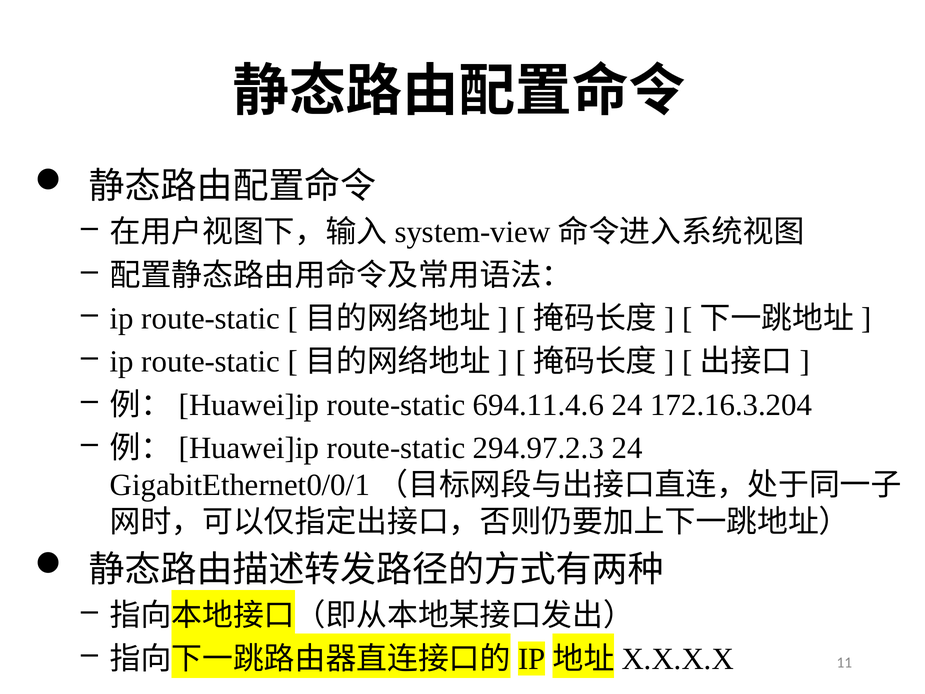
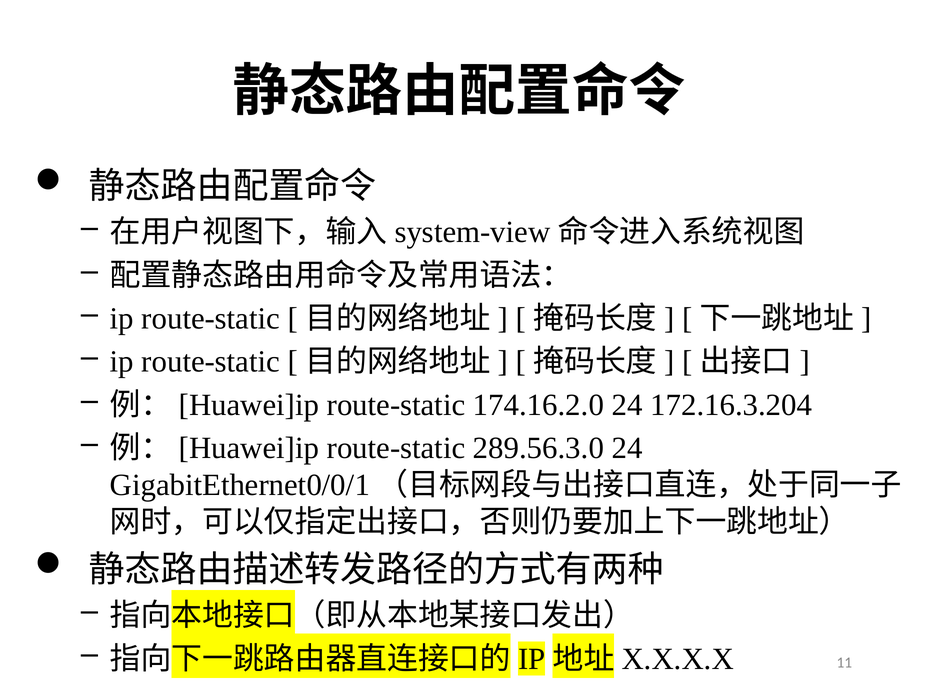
694.11.4.6: 694.11.4.6 -> 174.16.2.0 (539, 405)
294.97.2.3: 294.97.2.3 -> 289.56.3.0 (539, 448)
